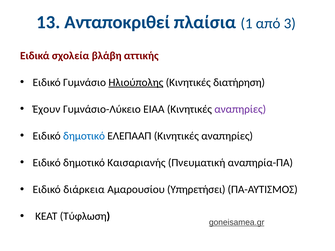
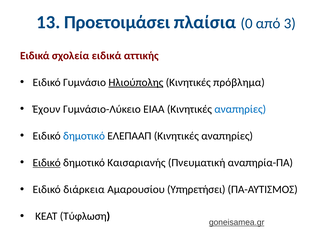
Ανταποκριθεί: Ανταποκριθεί -> Προετοιμάσει (117, 22)
1: 1 -> 0 (247, 23)
σχολεία βλάβη: βλάβη -> ειδικά (107, 56)
διατήρηση: διατήρηση -> πρόβληµα (239, 82)
αναπηρίες colour: purple -> blue (240, 109)
Ειδικό underline: none -> present (47, 163)
